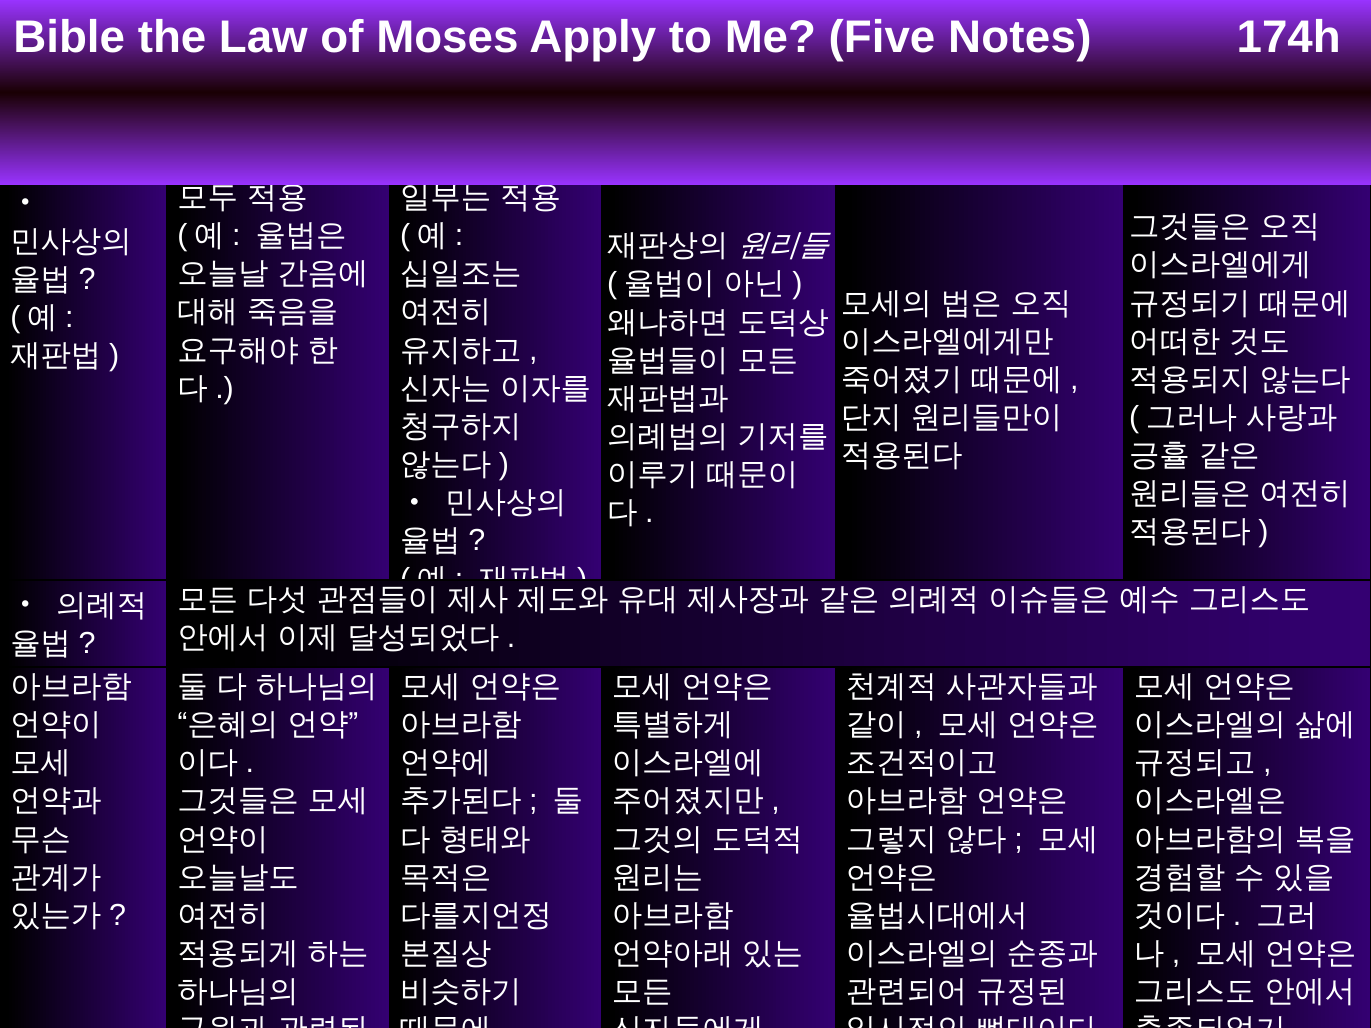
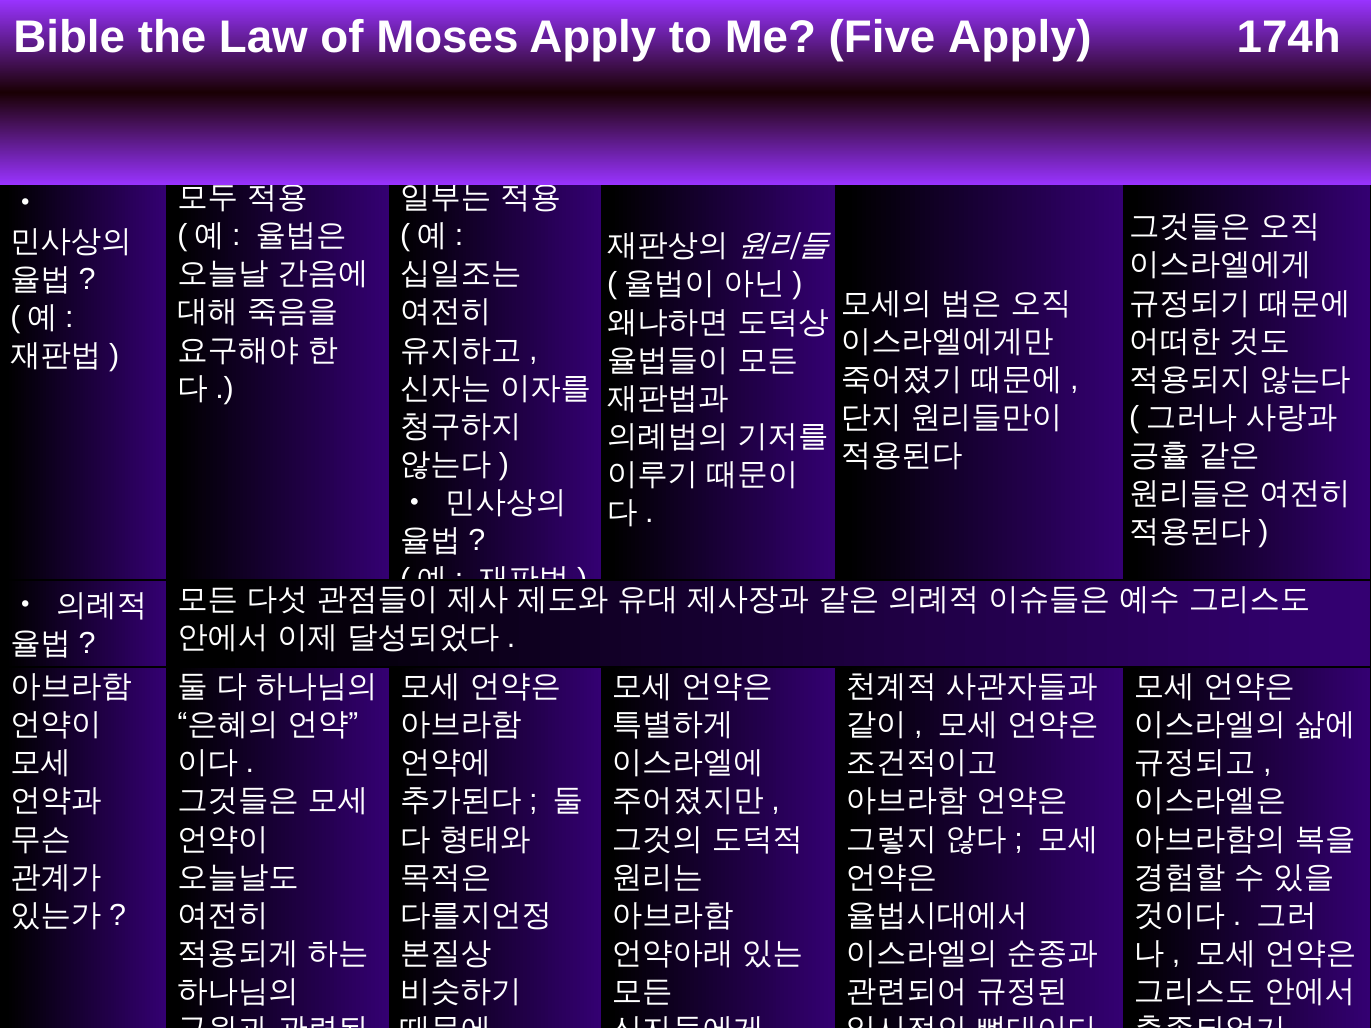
Five Notes: Notes -> Apply (1020, 37)
